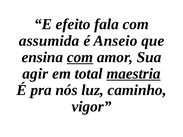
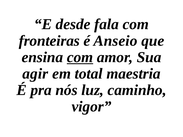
efeito: efeito -> desde (73, 24)
assumida: assumida -> fronteiras (49, 41)
maestria underline: present -> none (134, 74)
